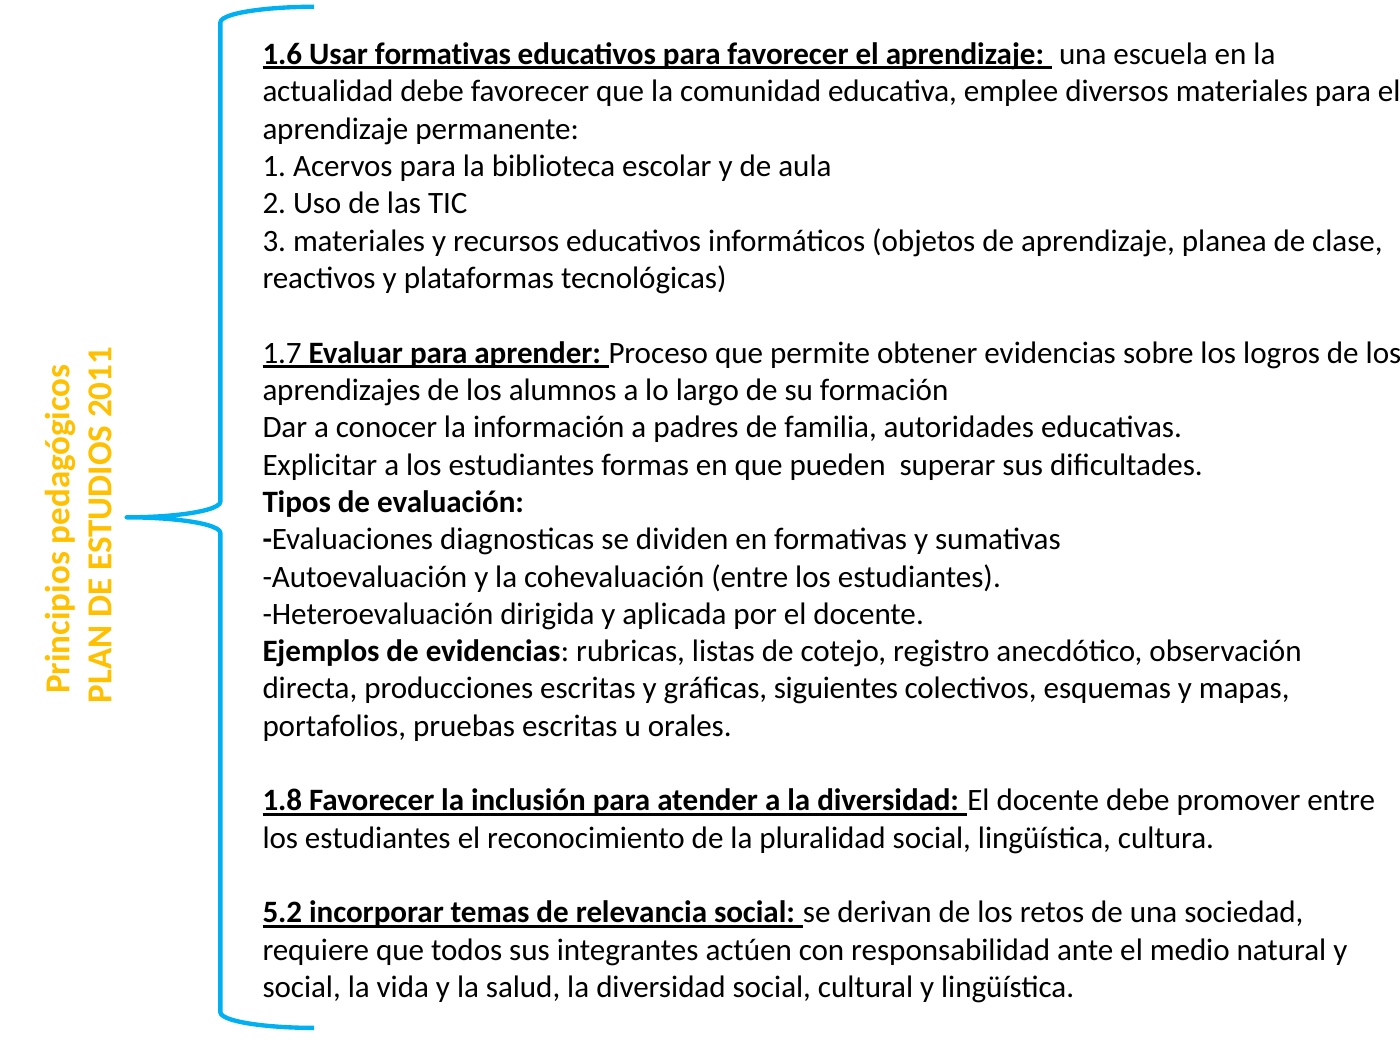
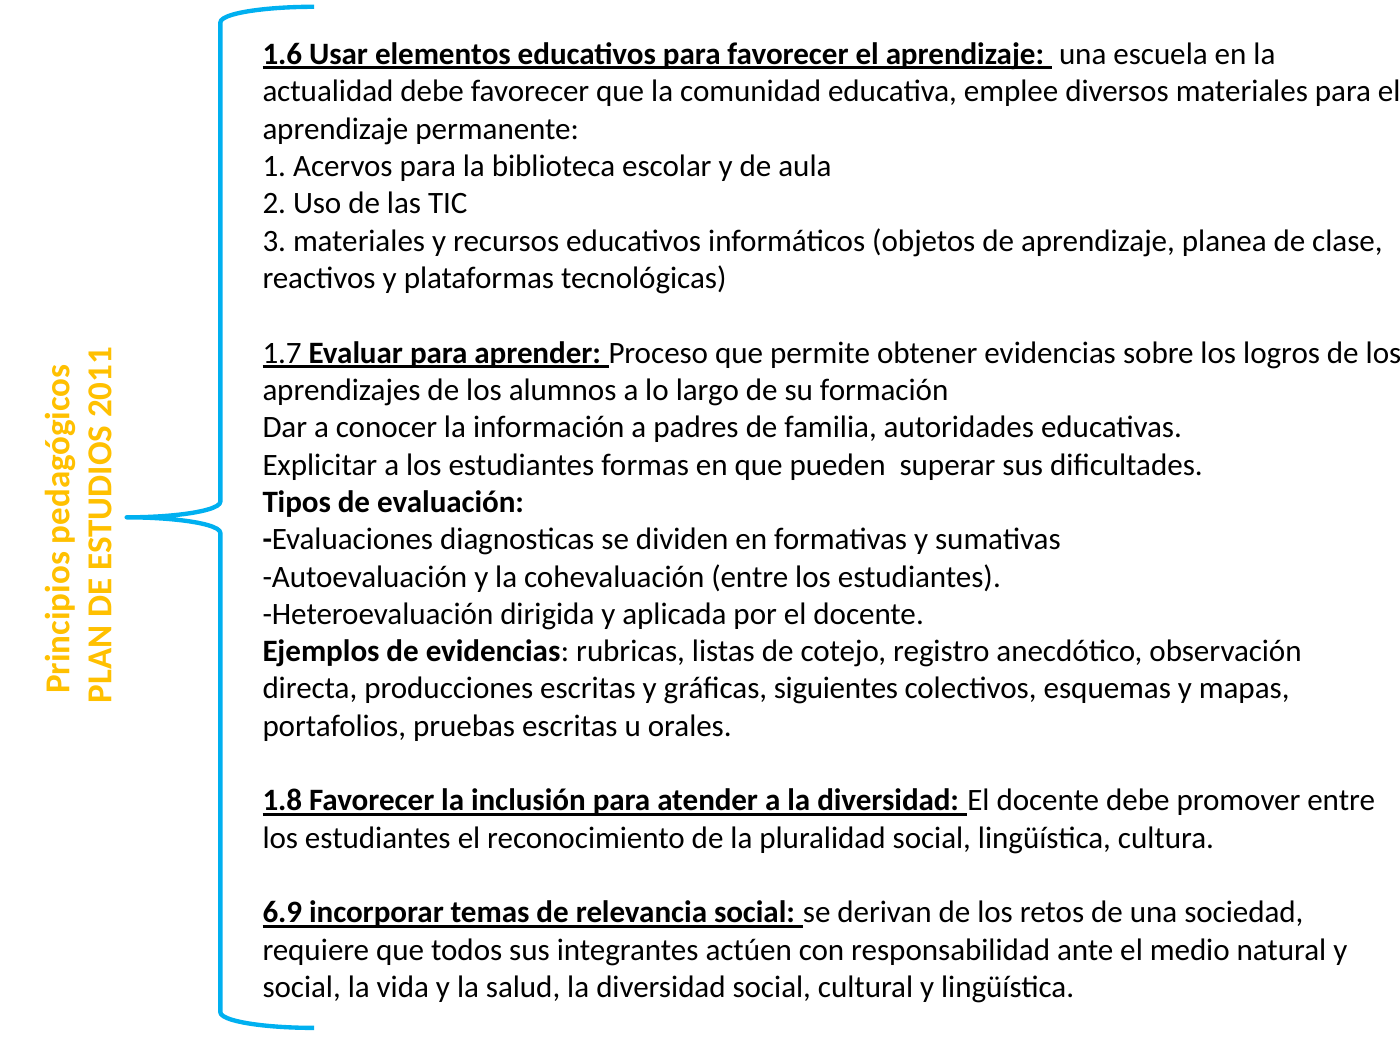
Usar formativas: formativas -> elementos (443, 54)
5.2: 5.2 -> 6.9 (282, 913)
